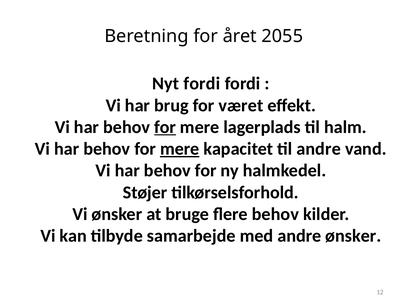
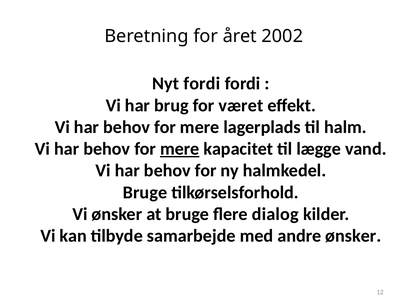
2055: 2055 -> 2002 (282, 36)
for underline: present -> none (165, 127)
til andre: andre -> lægge (319, 149)
Støjer: Støjer -> Bruge (145, 192)
flere behov: behov -> dialog (275, 214)
